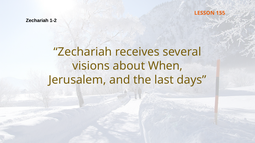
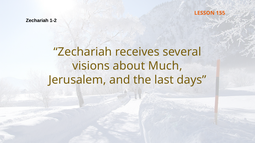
When: When -> Much (165, 66)
